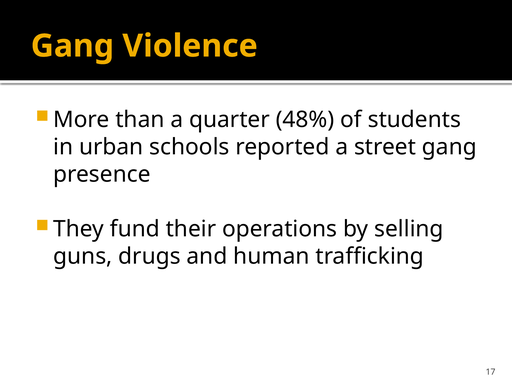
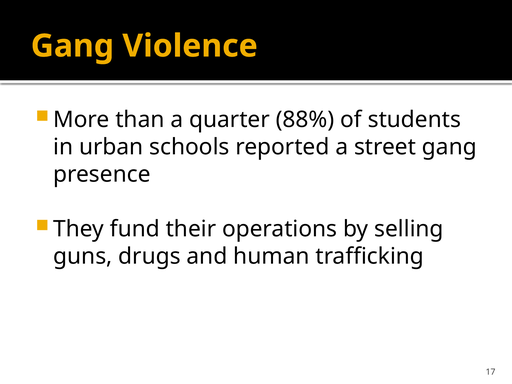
48%: 48% -> 88% (305, 120)
